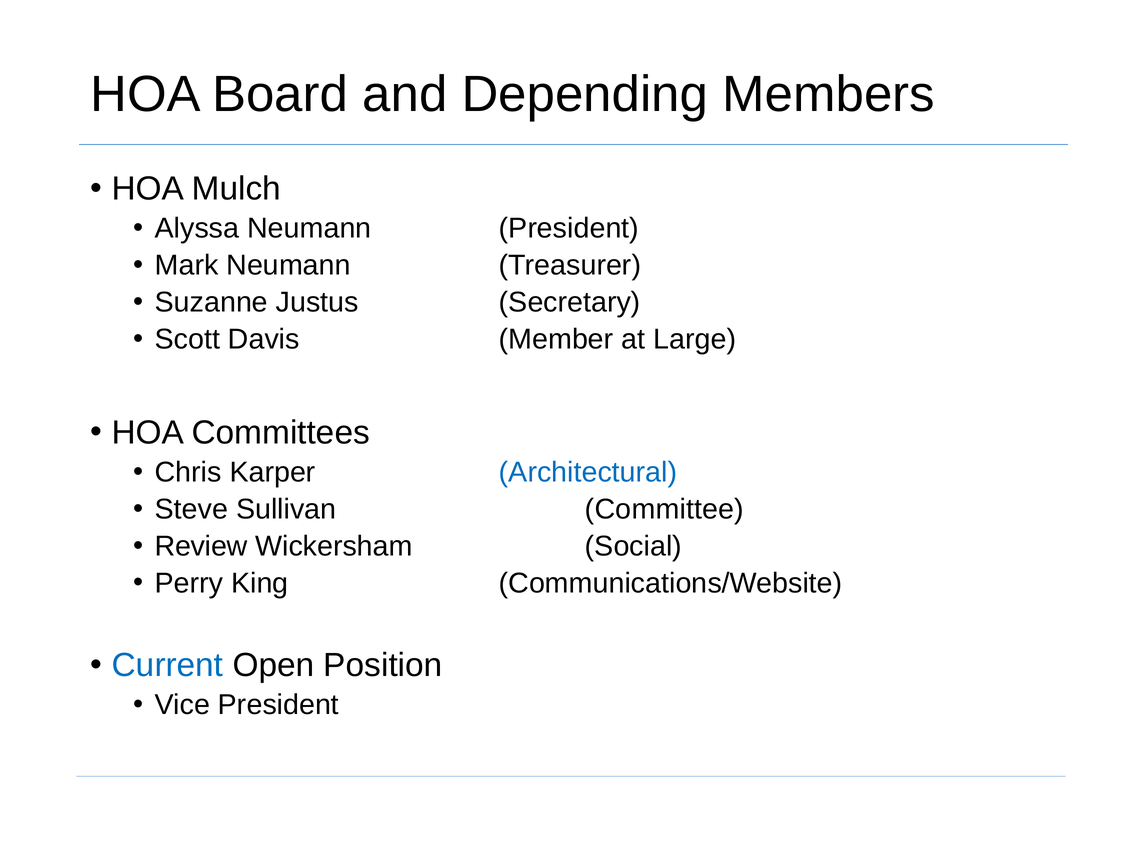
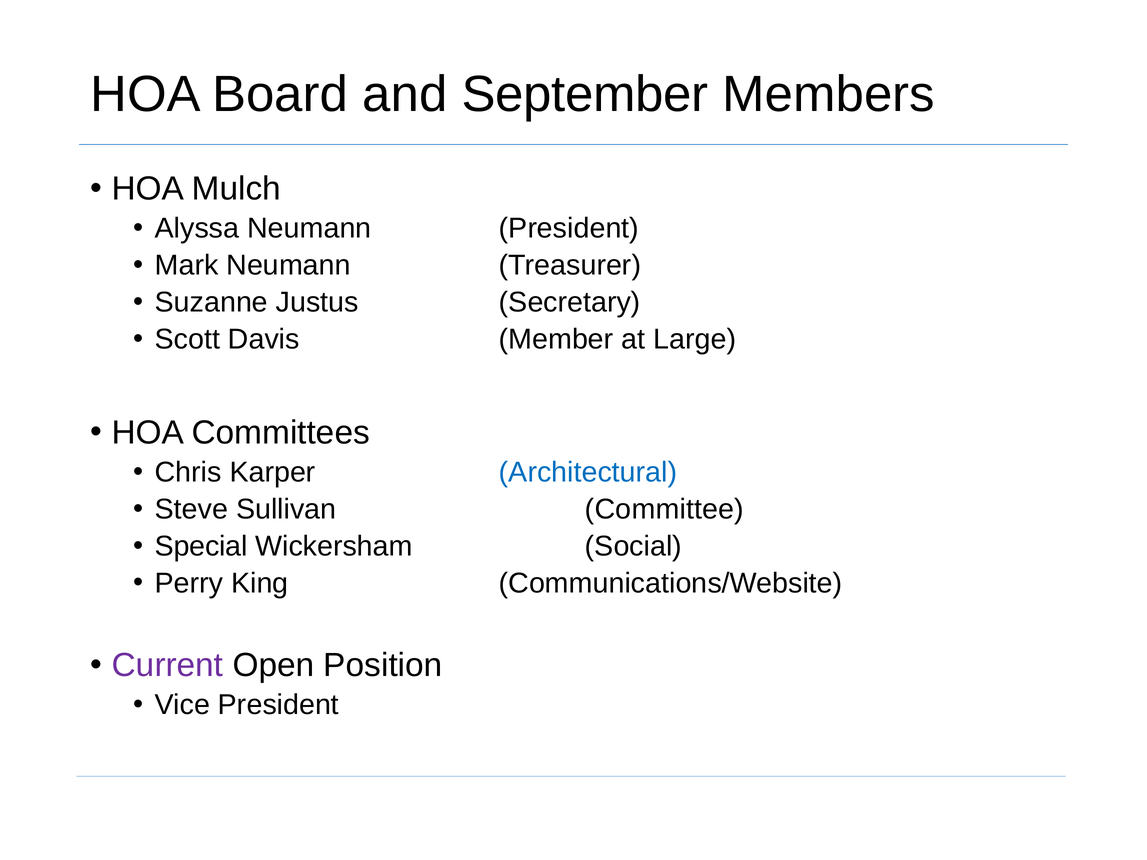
Depending: Depending -> September (585, 94)
Review: Review -> Special (201, 546)
Current colour: blue -> purple (168, 666)
